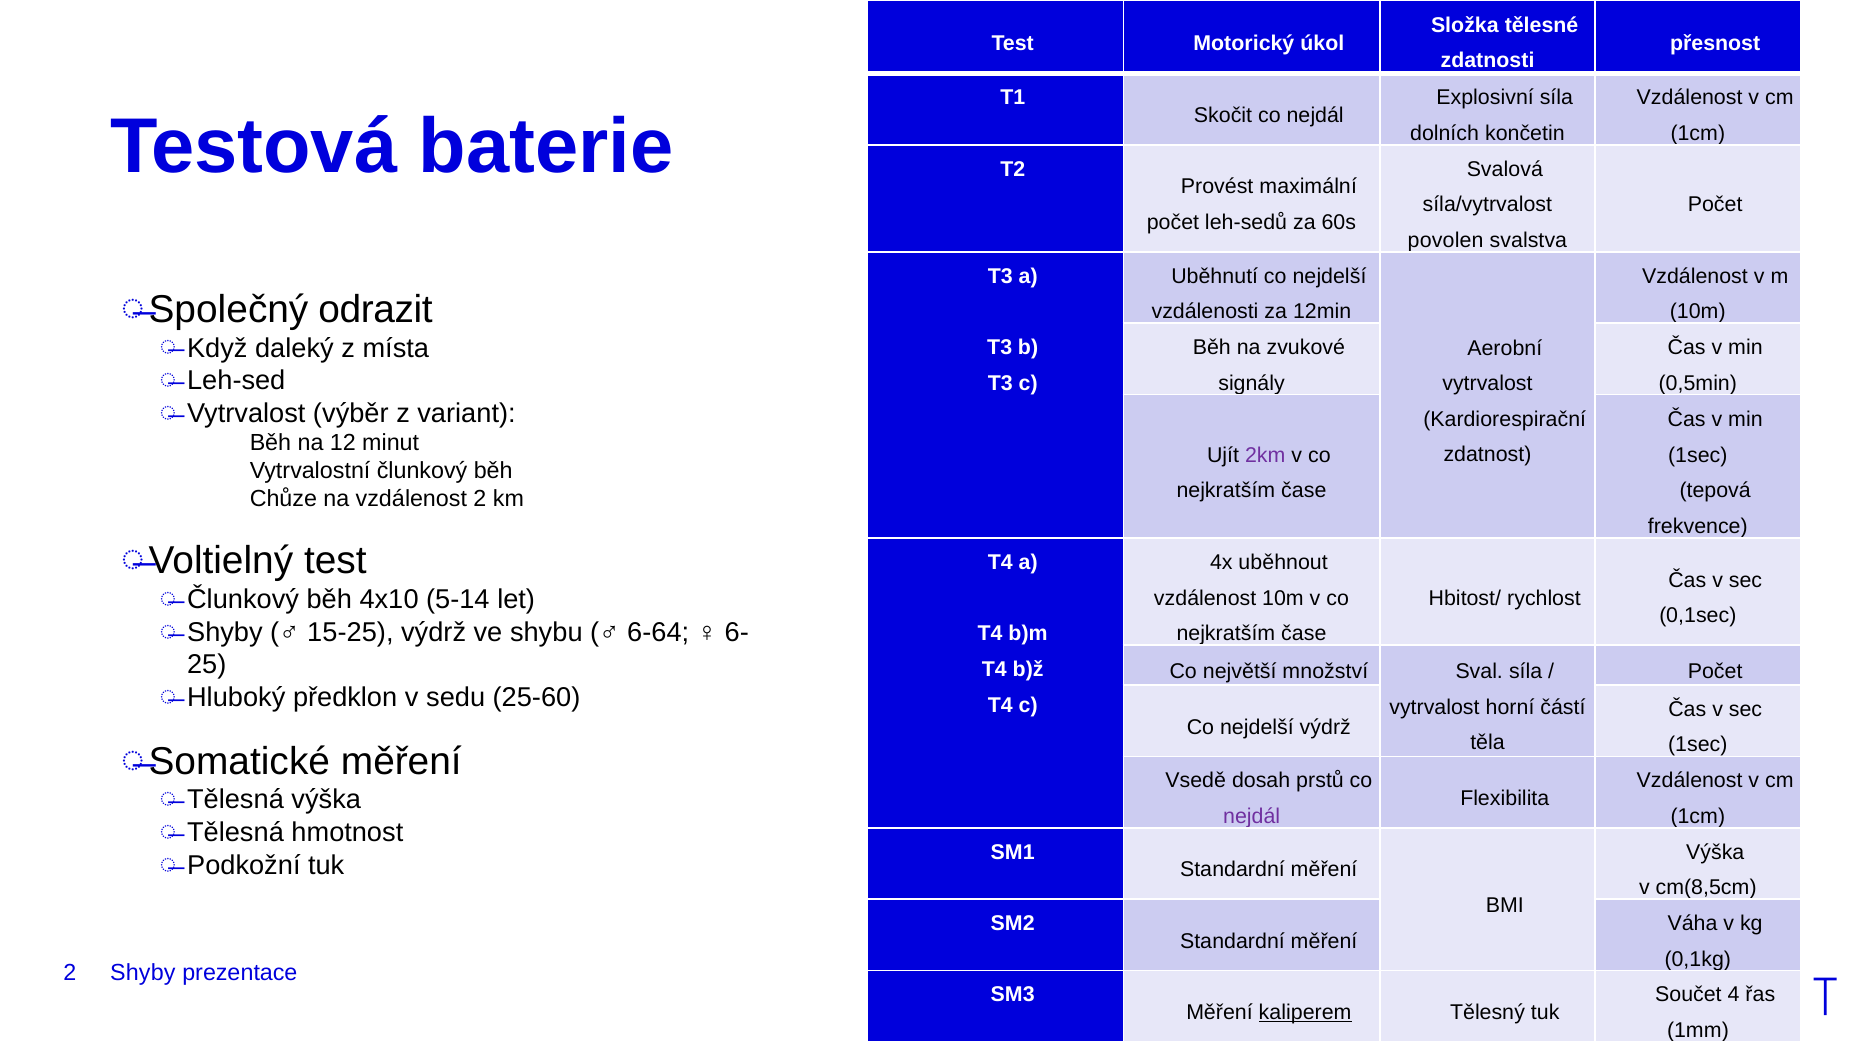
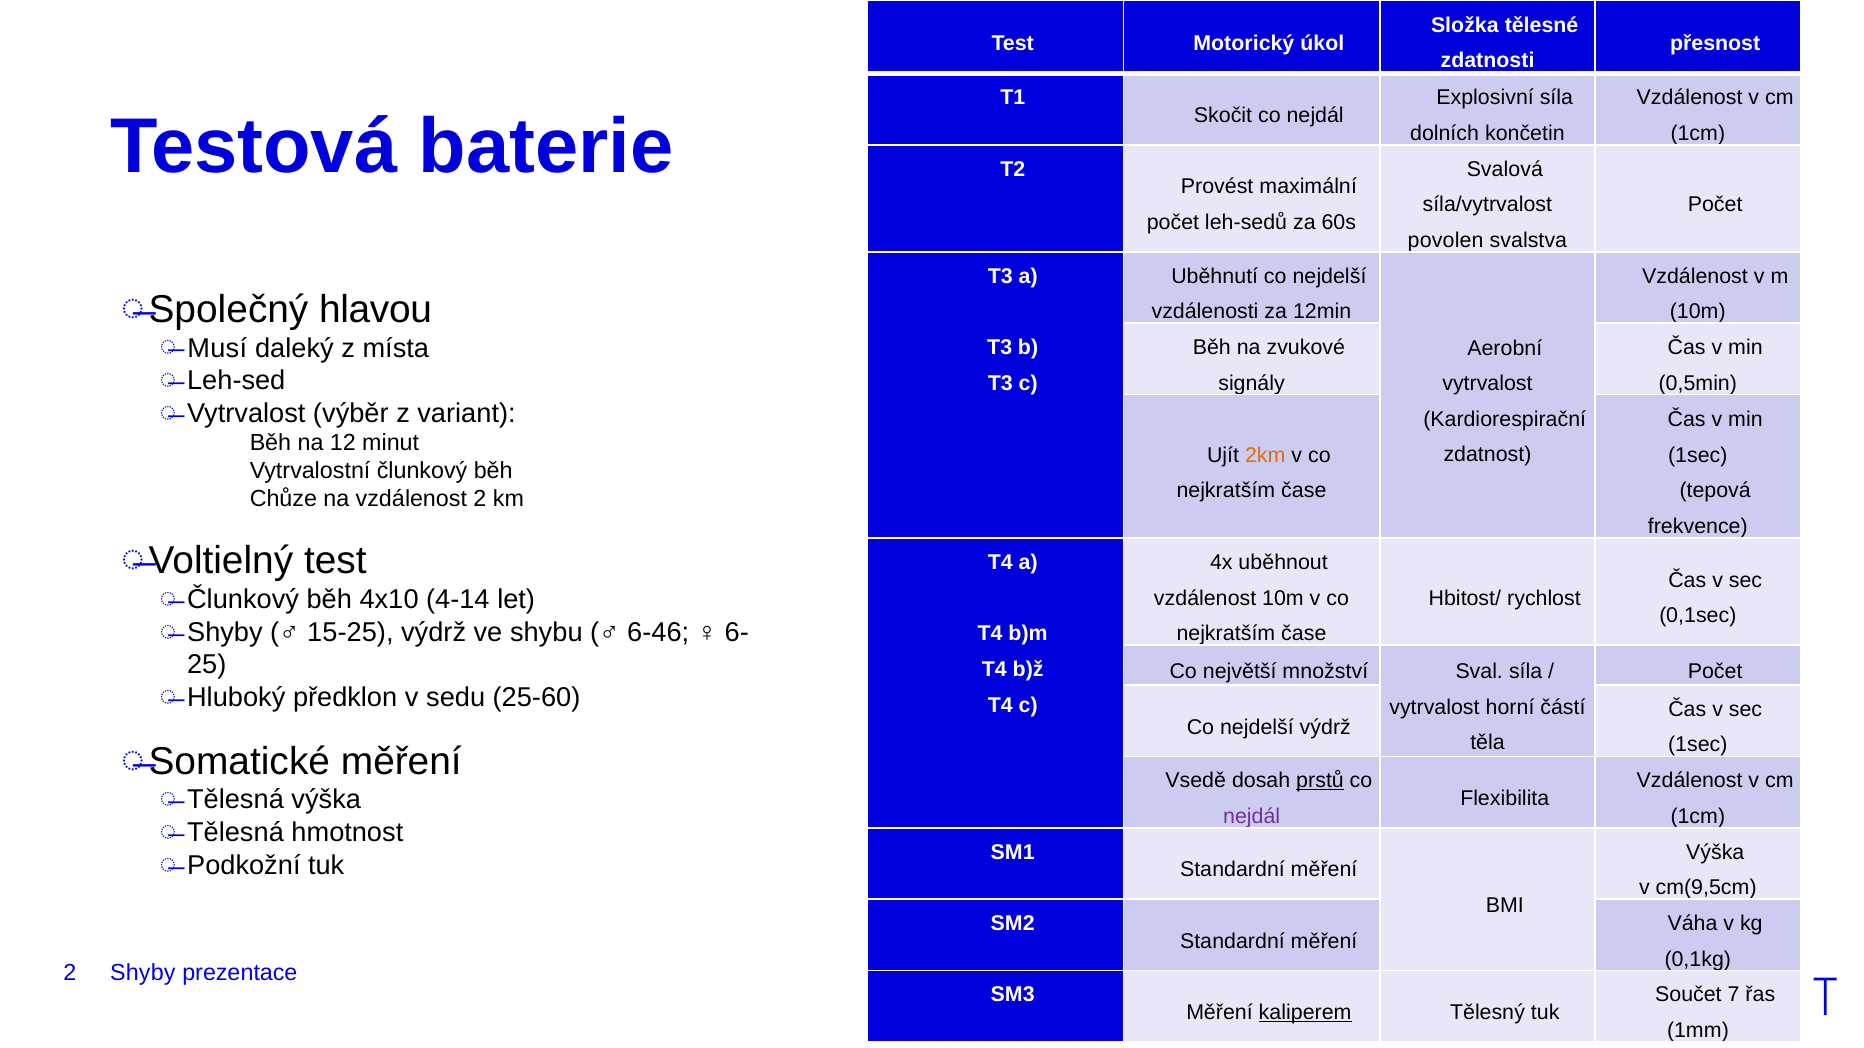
odrazit: odrazit -> hlavou (376, 309)
Když: Když -> Musí (217, 348)
2km colour: purple -> orange (1265, 455)
5-14: 5-14 -> 4-14 (458, 600)
6-64: 6-64 -> 6-46 (658, 633)
prstů underline: none -> present (1320, 781)
cm(8,5cm: cm(8,5cm -> cm(9,5cm (1706, 888)
4: 4 -> 7 (1734, 995)
